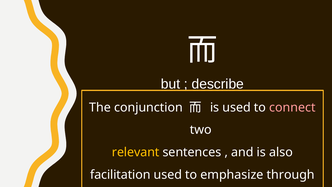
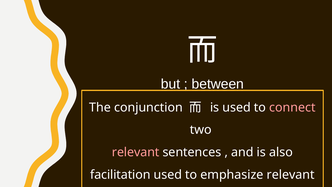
describe: describe -> between (218, 84)
relevant colour: yellow -> pink (136, 152)
emphasize through: through -> relevant (291, 175)
